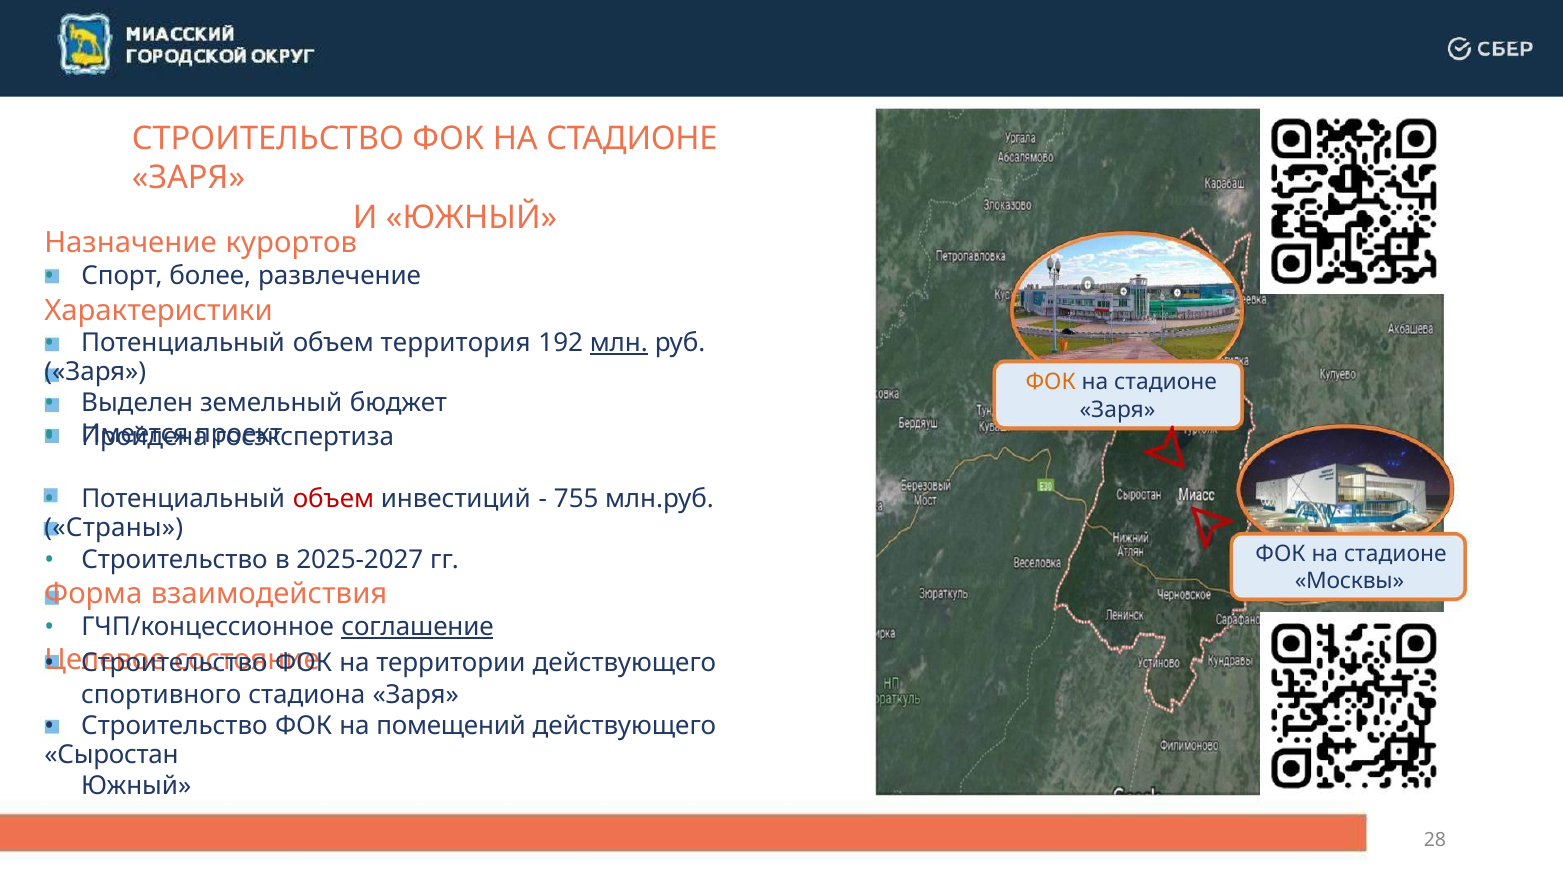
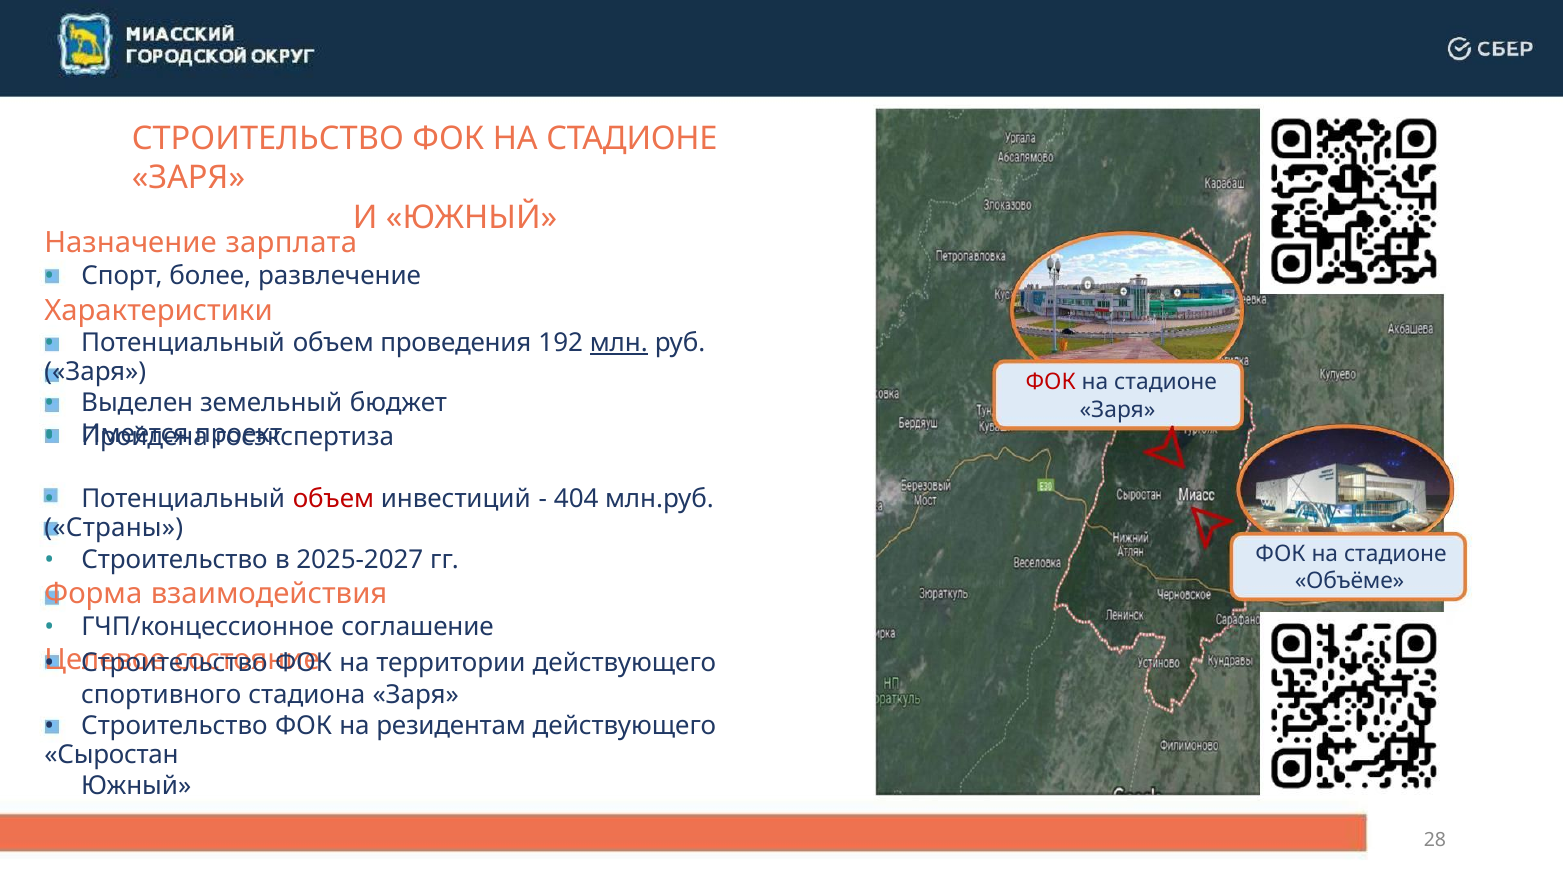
курортов: курортов -> зарплата (291, 243)
территория: территория -> проведения (456, 343)
ФОК colour: orange -> red (1051, 382)
755: 755 -> 404 (576, 499)
Москвы: Москвы -> Объёме (1349, 581)
соглашение underline: present -> none (418, 627)
помещений: помещений -> резидентам (451, 726)
